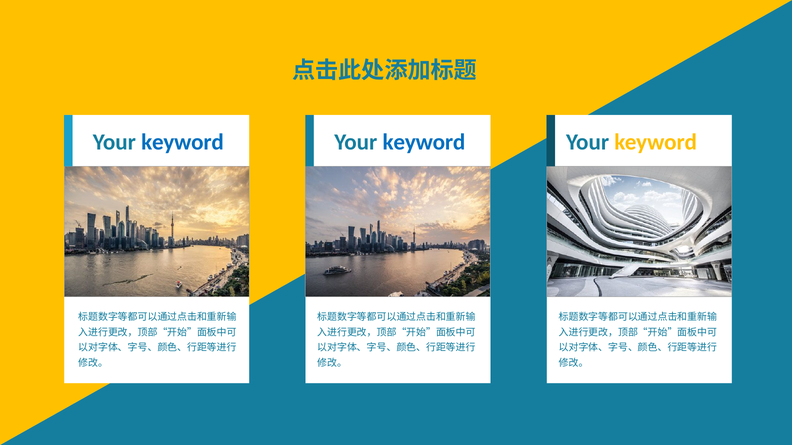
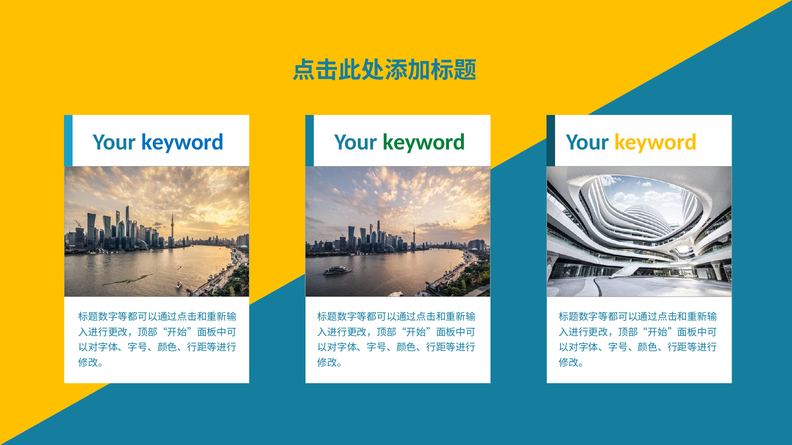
keyword colour: blue -> green (424, 142)
